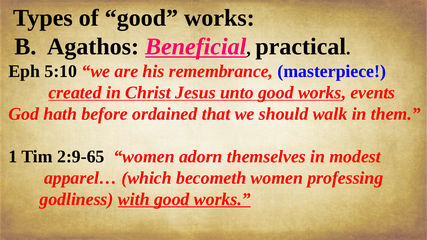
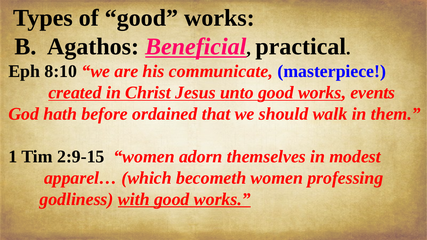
5:10: 5:10 -> 8:10 (61, 71)
remembrance: remembrance -> communicate (221, 71)
2:9-65: 2:9-65 -> 2:9-15 (81, 157)
